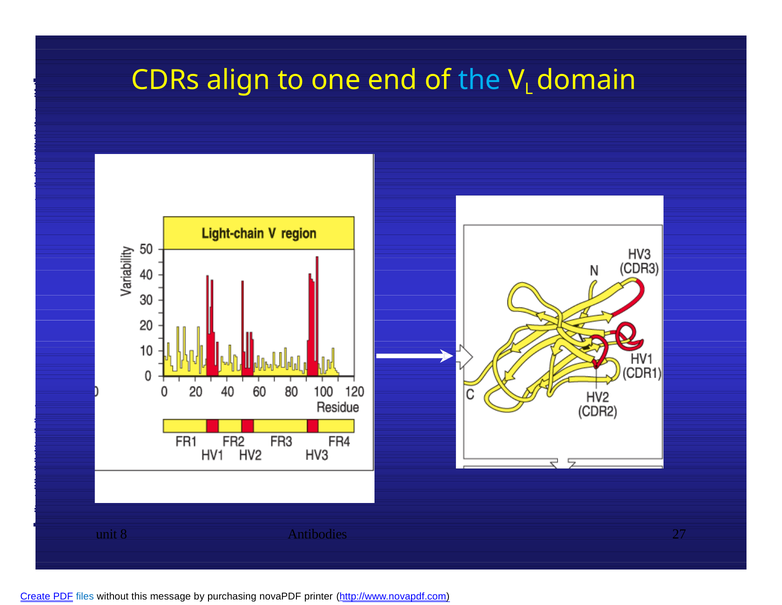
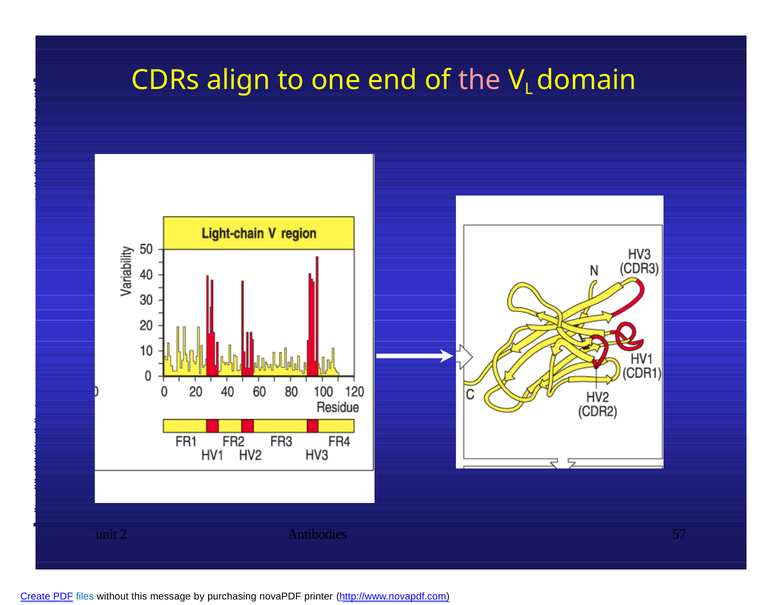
the colour: light blue -> pink (480, 80)
8: 8 -> 2 (124, 534)
27: 27 -> 57 (679, 534)
